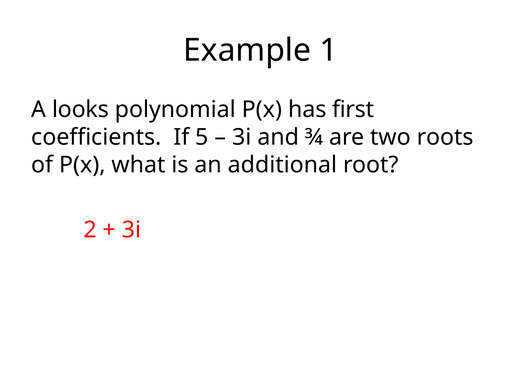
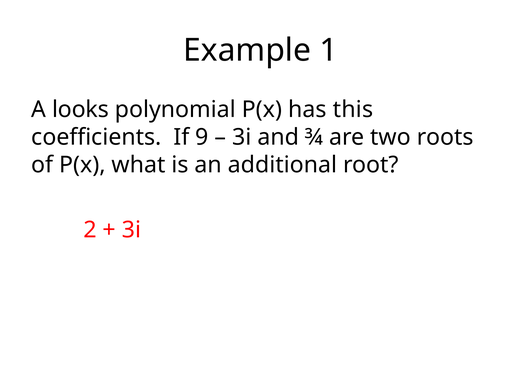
first: first -> this (353, 109)
5: 5 -> 9 (202, 137)
